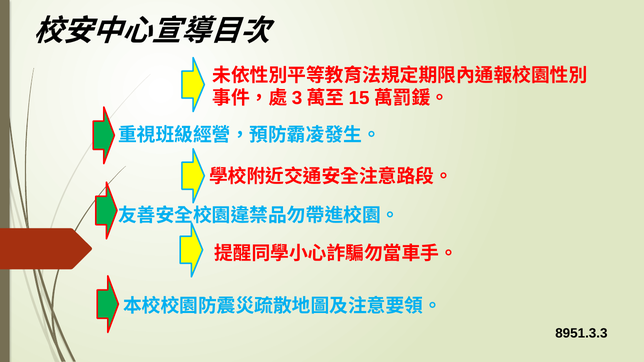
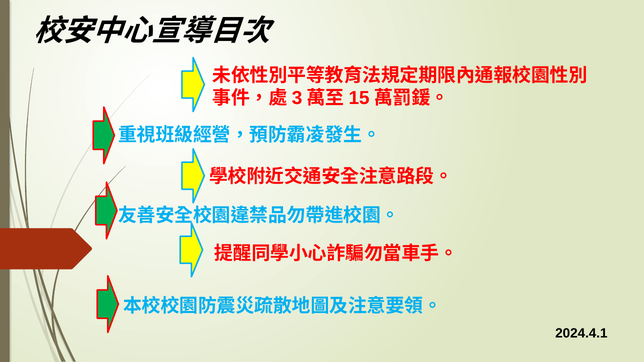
8951.3.3: 8951.3.3 -> 2024.4.1 (581, 334)
